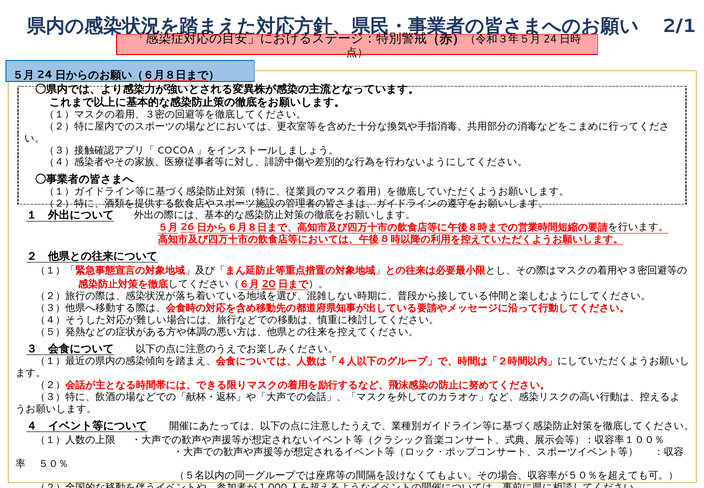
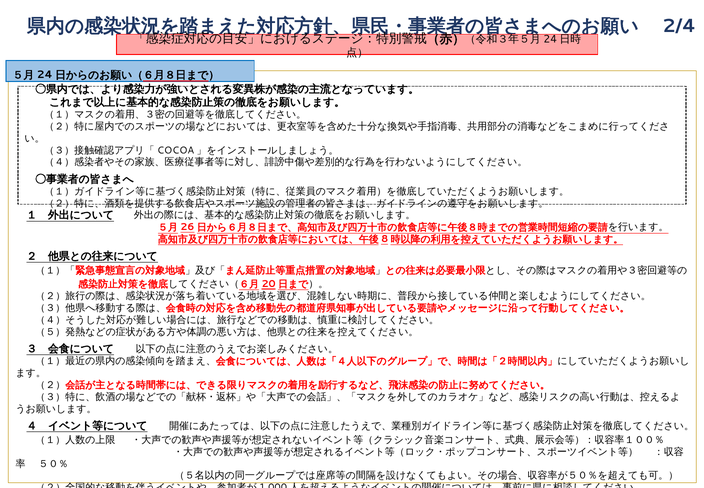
2/1: 2/1 -> 2/4 (679, 26)
